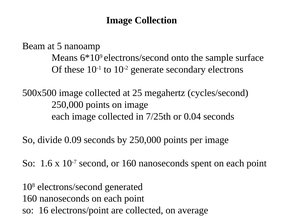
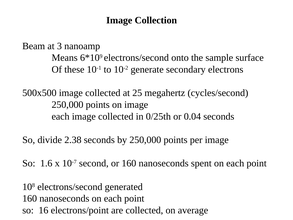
5: 5 -> 3 (59, 46)
7/25th: 7/25th -> 0/25th (158, 116)
0.09: 0.09 -> 2.38 (73, 140)
